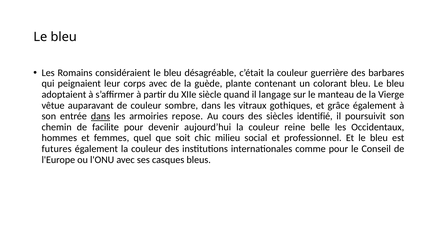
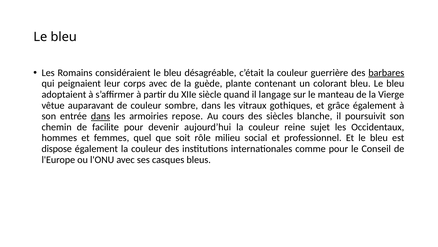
barbares underline: none -> present (386, 73)
identifié: identifié -> blanche (315, 116)
belle: belle -> sujet (320, 127)
chic: chic -> rôle (203, 138)
futures: futures -> dispose (57, 148)
